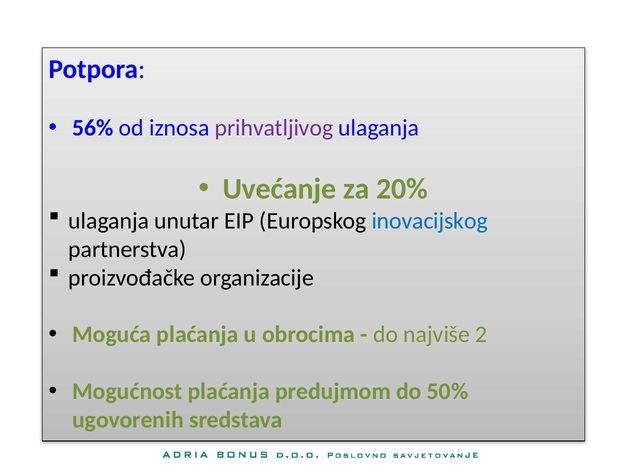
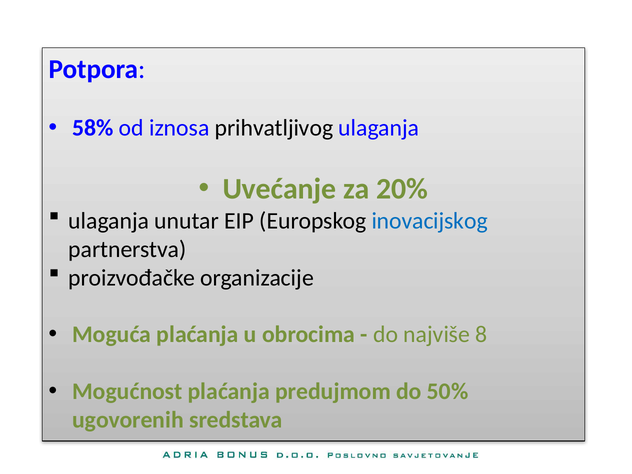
56%: 56% -> 58% (93, 128)
prihvatljivog colour: purple -> black (274, 128)
2: 2 -> 8 (481, 335)
